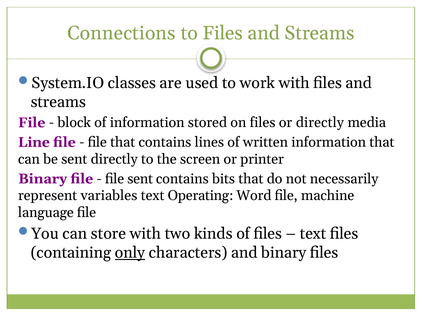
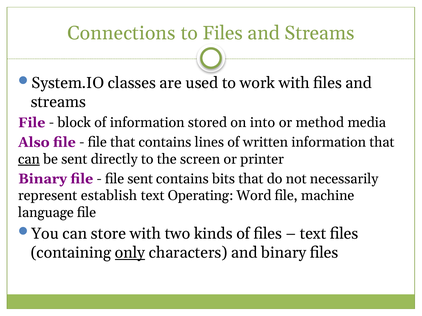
on files: files -> into (262, 123)
or directly: directly -> method (320, 123)
Line: Line -> Also (34, 142)
can underline: none -> present (29, 159)
variables: variables -> establish (109, 196)
